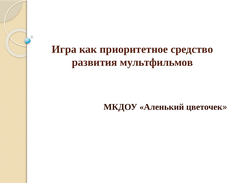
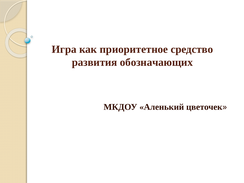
мультфильмов: мультфильмов -> обозначающих (156, 62)
